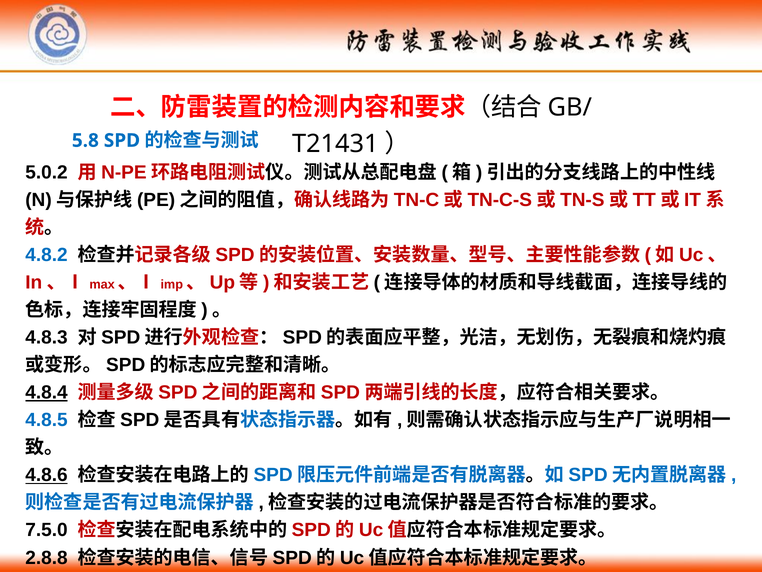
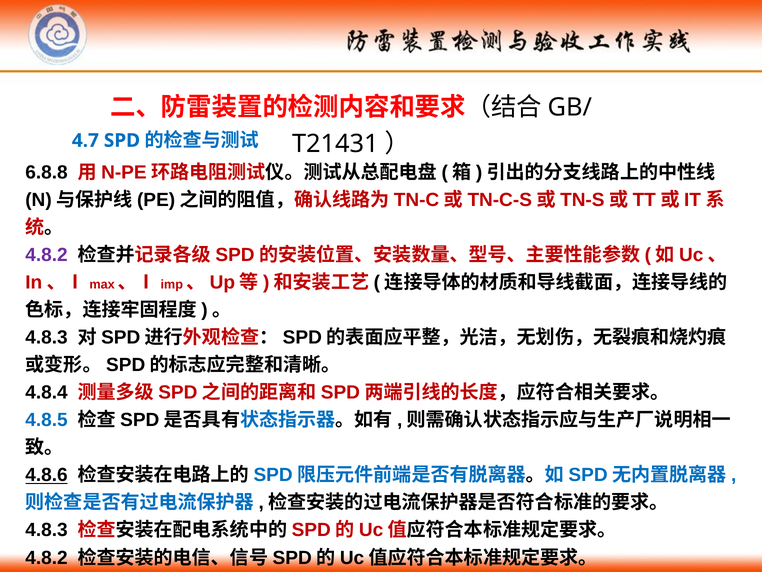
5.8: 5.8 -> 4.7 (85, 140)
5.0.2: 5.0.2 -> 6.8.8 (46, 172)
4.8.2 colour: blue -> purple (46, 255)
4.8.4 underline: present -> none (46, 392)
7.5.0: 7.5.0 -> 4.8.3 (46, 530)
2.8.8: 2.8.8 -> 4.8.2 (46, 557)
